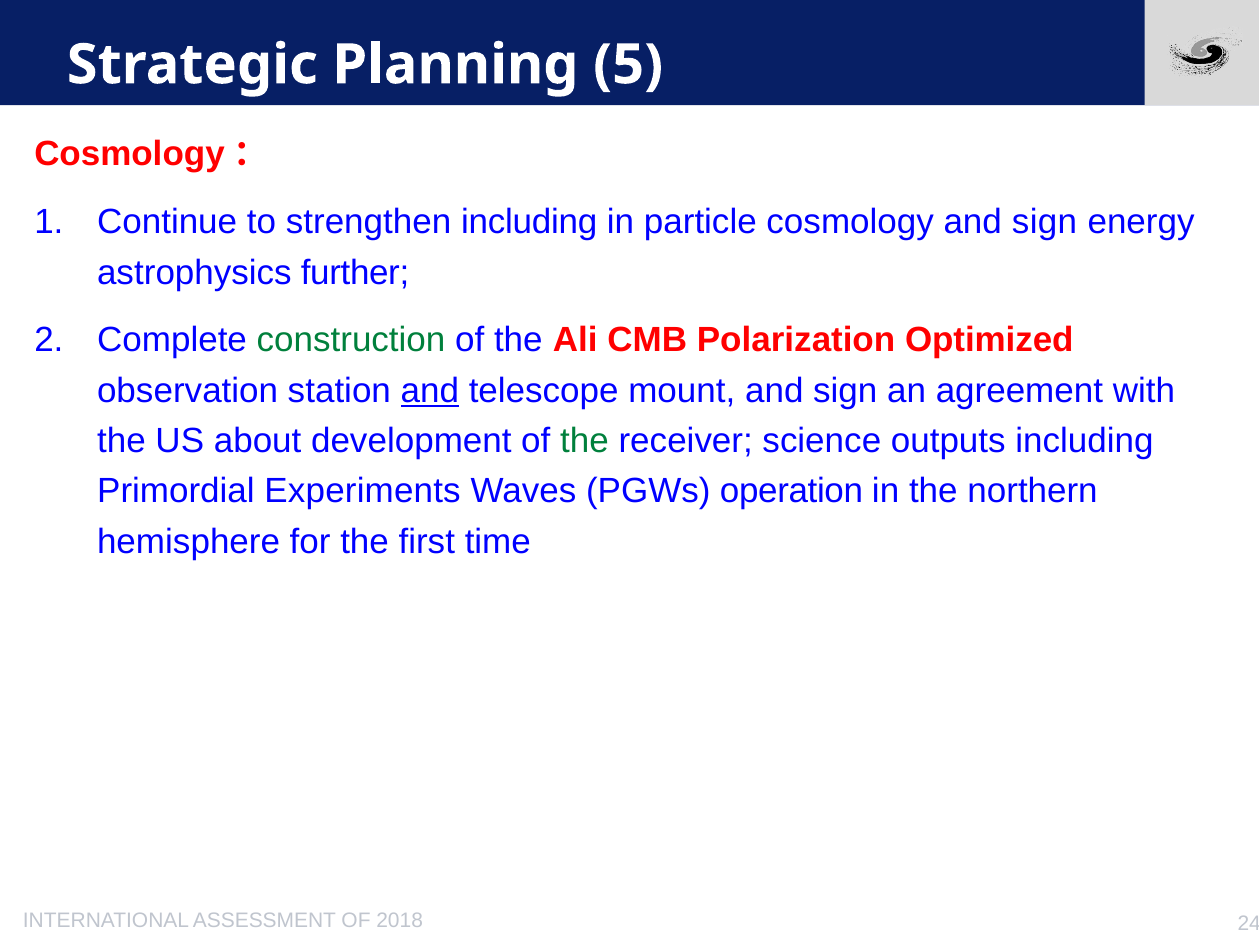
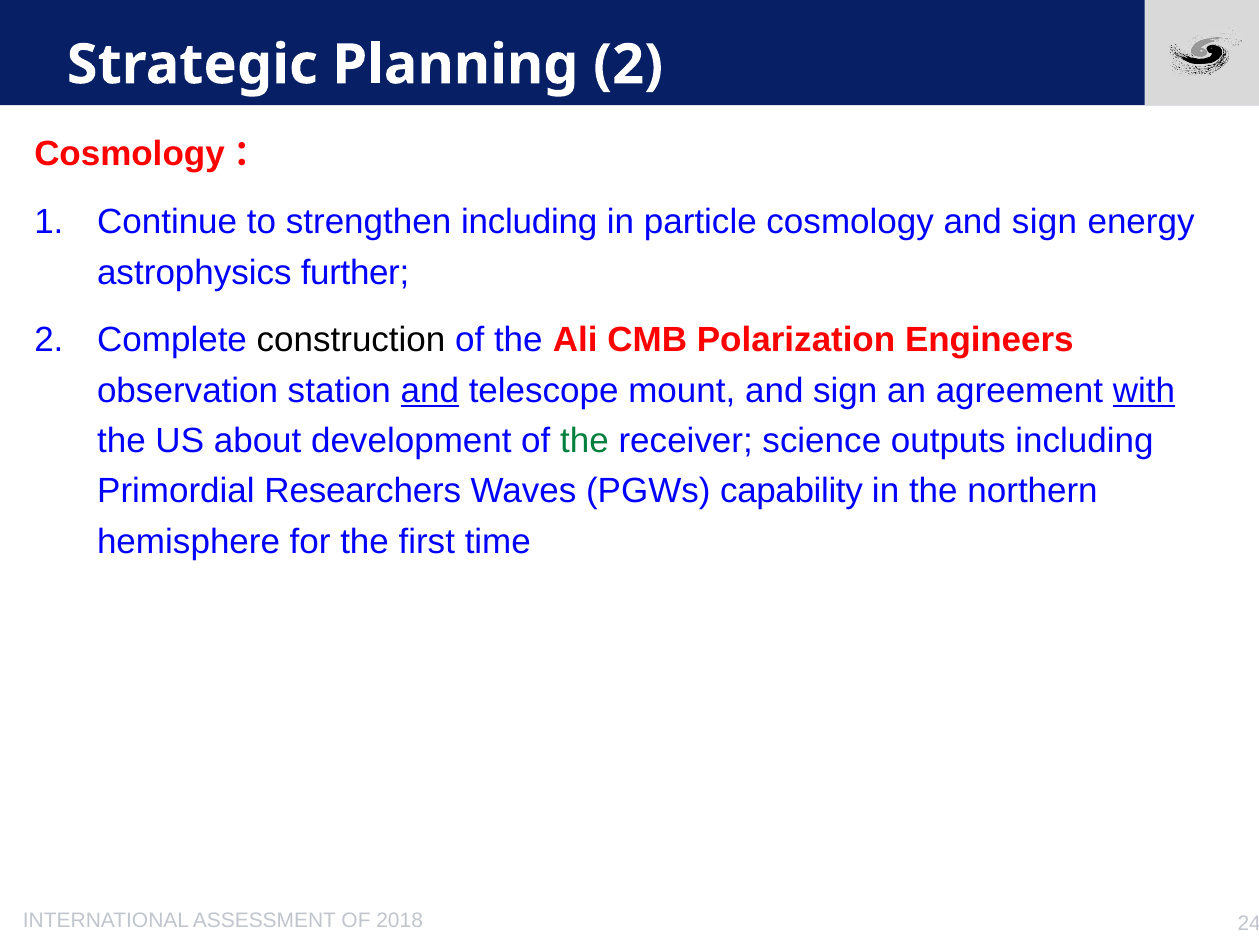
Planning 5: 5 -> 2 (628, 65)
construction colour: green -> black (351, 340)
Optimized: Optimized -> Engineers (989, 340)
with underline: none -> present (1144, 391)
Experiments: Experiments -> Researchers (363, 492)
operation: operation -> capability (791, 492)
